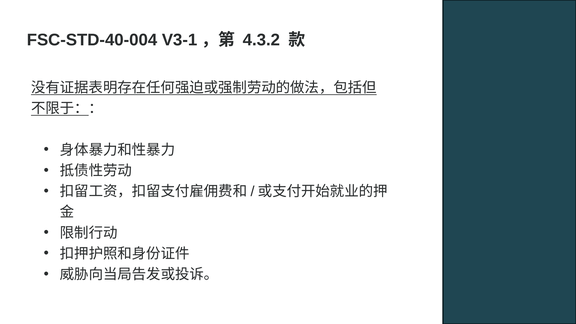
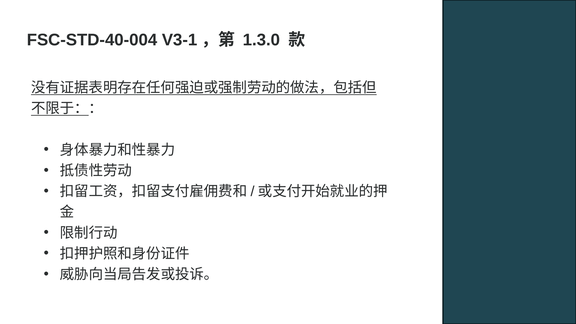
4.3.2: 4.3.2 -> 1.3.0 (261, 40)
